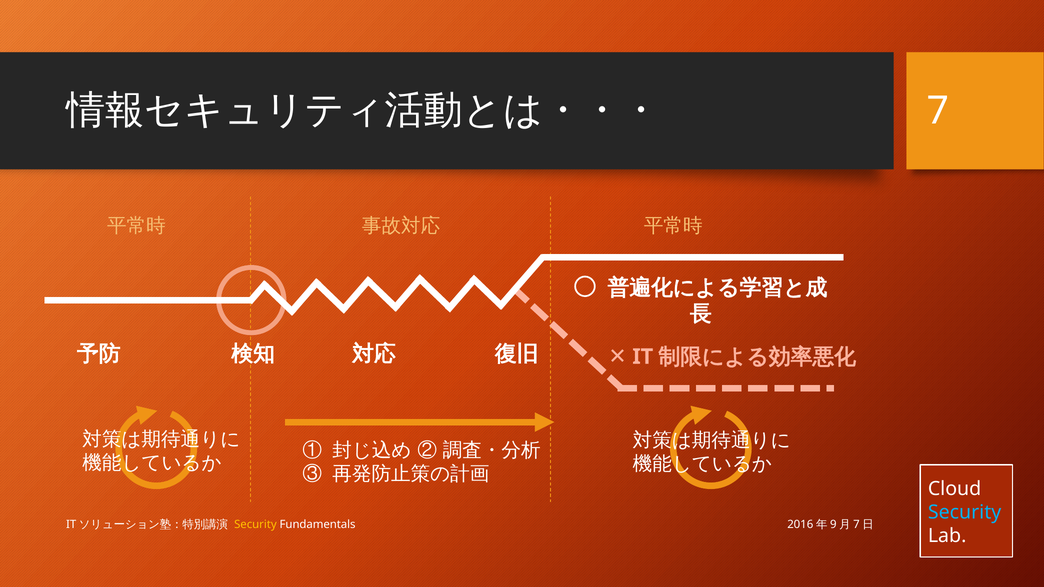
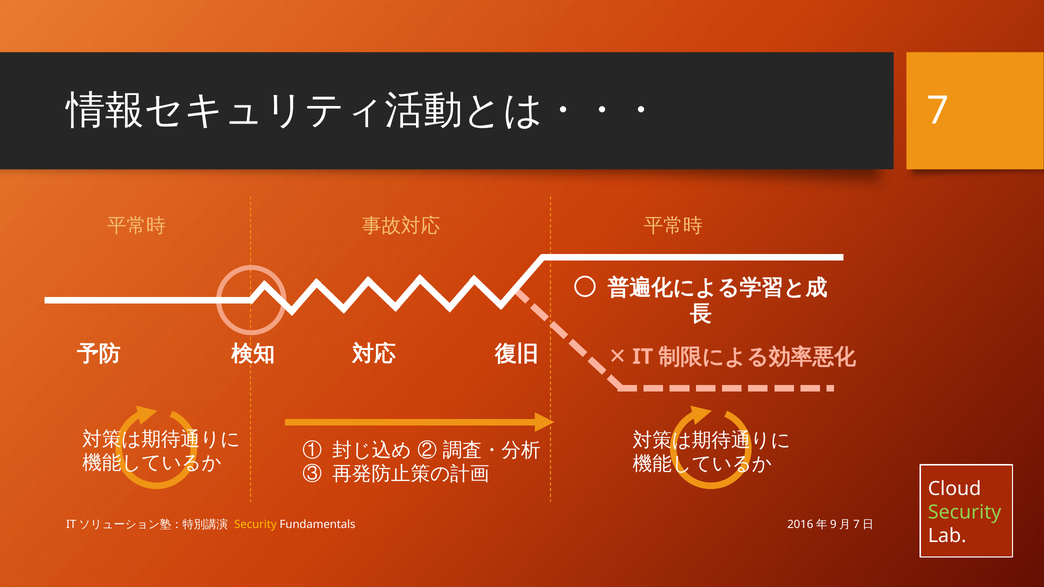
Security colour: light blue -> light green (965, 512)
